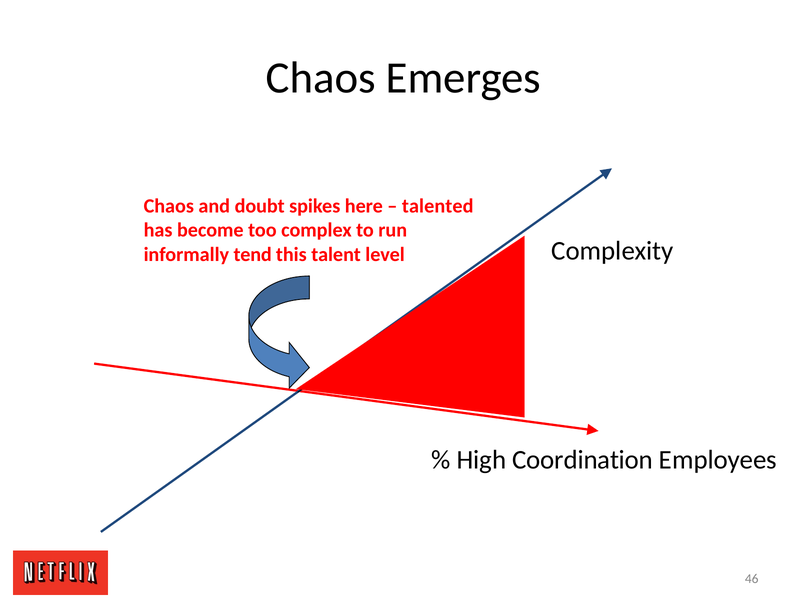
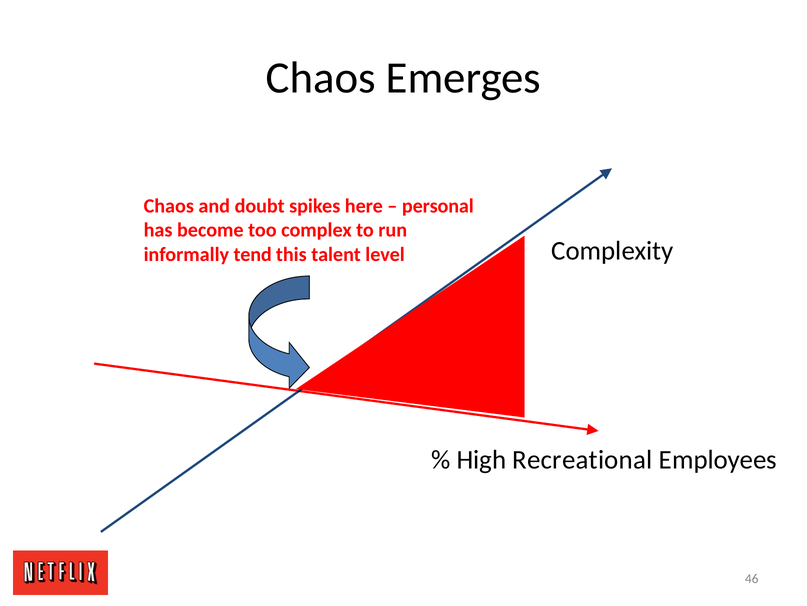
talented: talented -> personal (438, 206)
Coordination: Coordination -> Recreational (582, 459)
